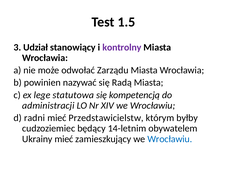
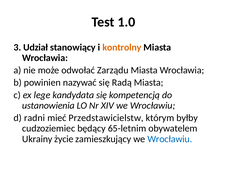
1.5: 1.5 -> 1.0 (126, 22)
kontrolny colour: purple -> orange (122, 47)
statutowa: statutowa -> kandydata (73, 95)
administracji: administracji -> ustanowienia (48, 106)
14-letnim: 14-letnim -> 65-letnim (127, 129)
Ukrainy mieć: mieć -> życie (64, 139)
